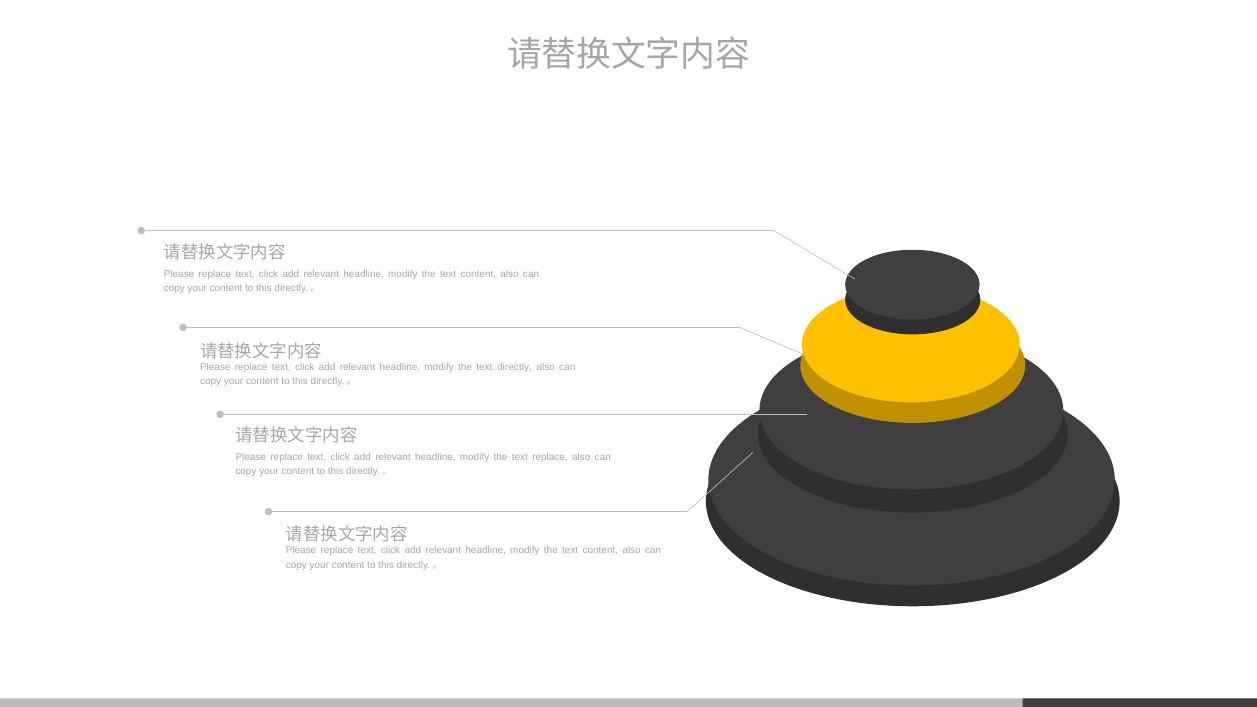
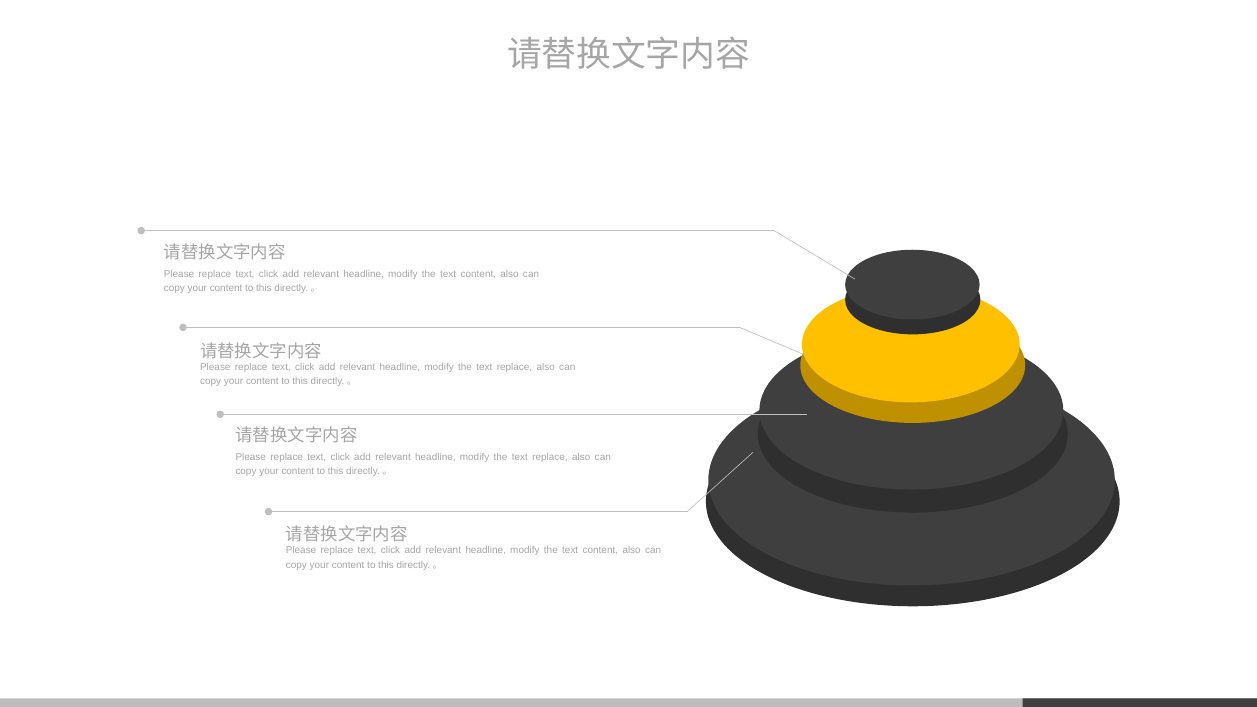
directly: directly -> replace (515, 367)
